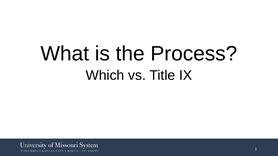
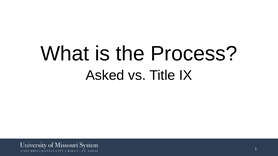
Which: Which -> Asked (105, 76)
